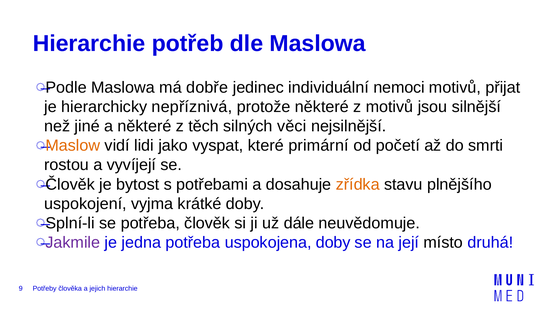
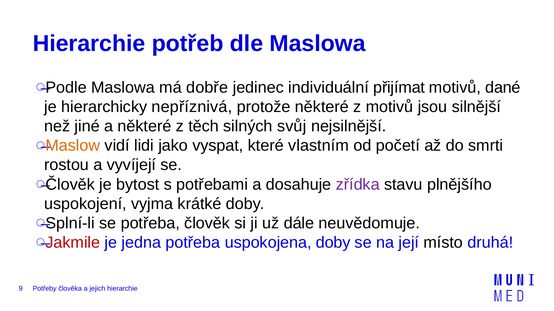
nemoci: nemoci -> přijímat (399, 88)
přijat: přijat -> dané (503, 88)
věci: věci -> svůj (292, 127)
primární: primární -> vlastním (319, 146)
zřídka colour: orange -> purple (358, 185)
Jakmile colour: purple -> red (73, 243)
